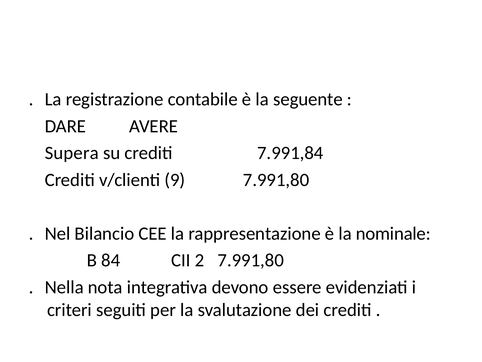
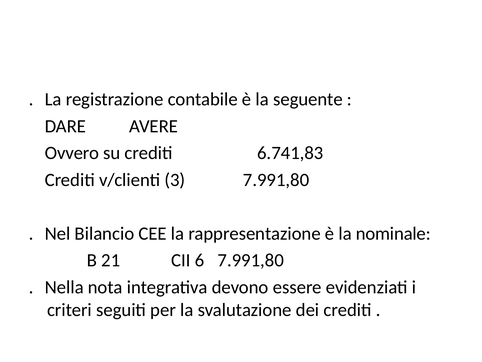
Supera: Supera -> Ovvero (72, 153)
7.991,84: 7.991,84 -> 6.741,83 (290, 153)
9: 9 -> 3 (175, 180)
84: 84 -> 21 (111, 260)
2: 2 -> 6 (200, 260)
